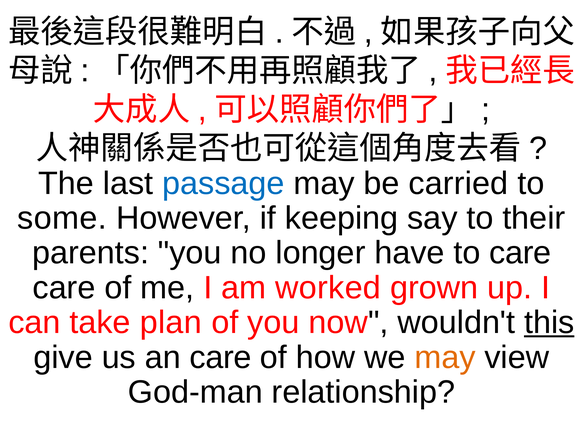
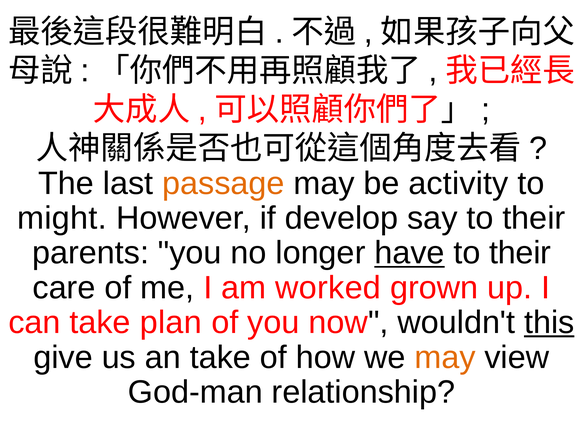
passage colour: blue -> orange (223, 183)
carried: carried -> activity (458, 183)
some: some -> might (62, 218)
keeping: keeping -> develop (342, 218)
have underline: none -> present (409, 253)
care: care -> their (520, 253)
an care: care -> take (220, 358)
